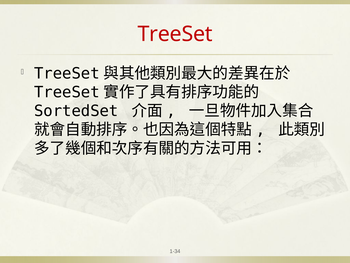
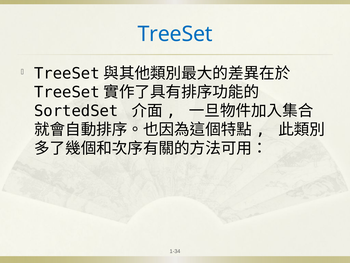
TreeSet colour: red -> blue (175, 34)
